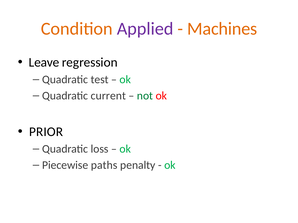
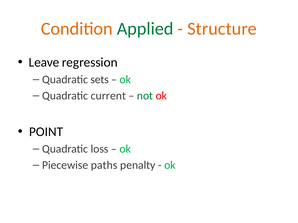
Applied colour: purple -> green (145, 29)
Machines: Machines -> Structure (222, 29)
test: test -> sets (100, 80)
PRIOR: PRIOR -> POINT (46, 132)
